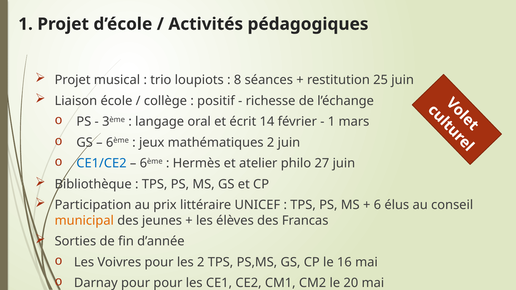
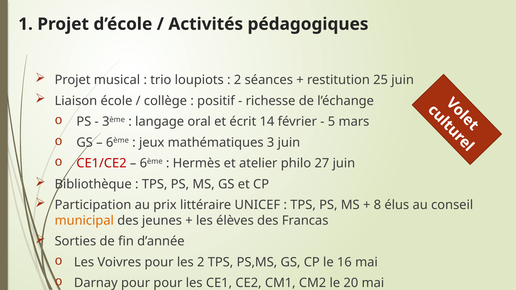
8: 8 -> 2 (238, 80)
1: 1 -> 5 (331, 122)
mathématiques 2: 2 -> 3 (271, 143)
CE1/CE2 colour: blue -> red (101, 163)
6: 6 -> 8 (377, 205)
